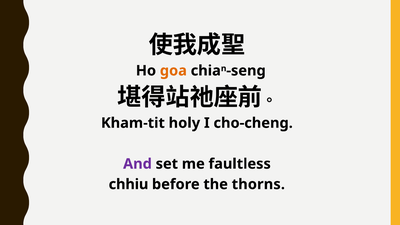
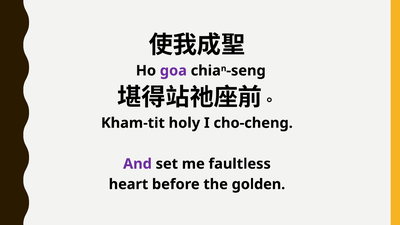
goa colour: orange -> purple (173, 71)
chhiu: chhiu -> heart (128, 184)
thorns: thorns -> golden (258, 184)
